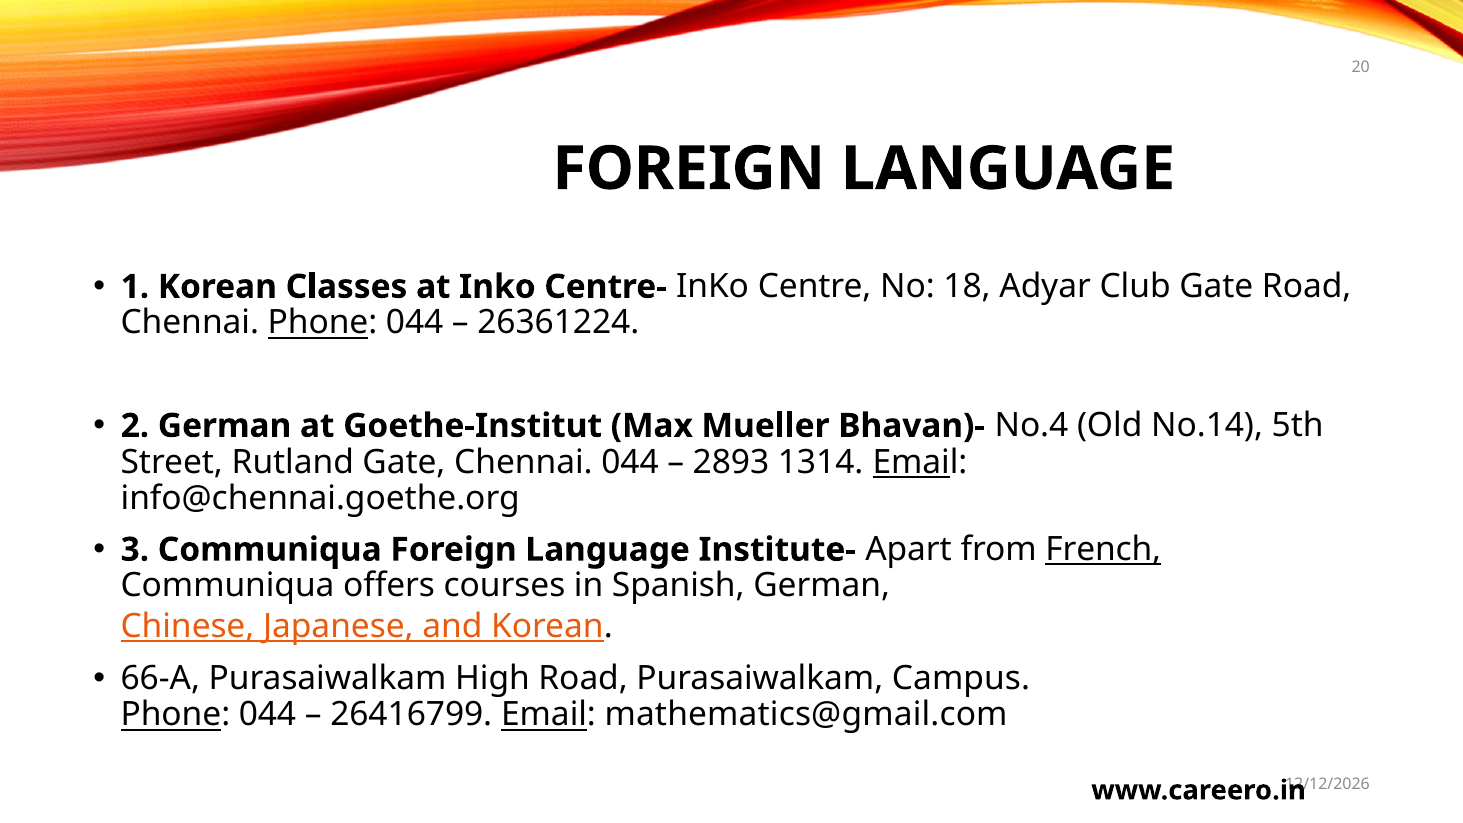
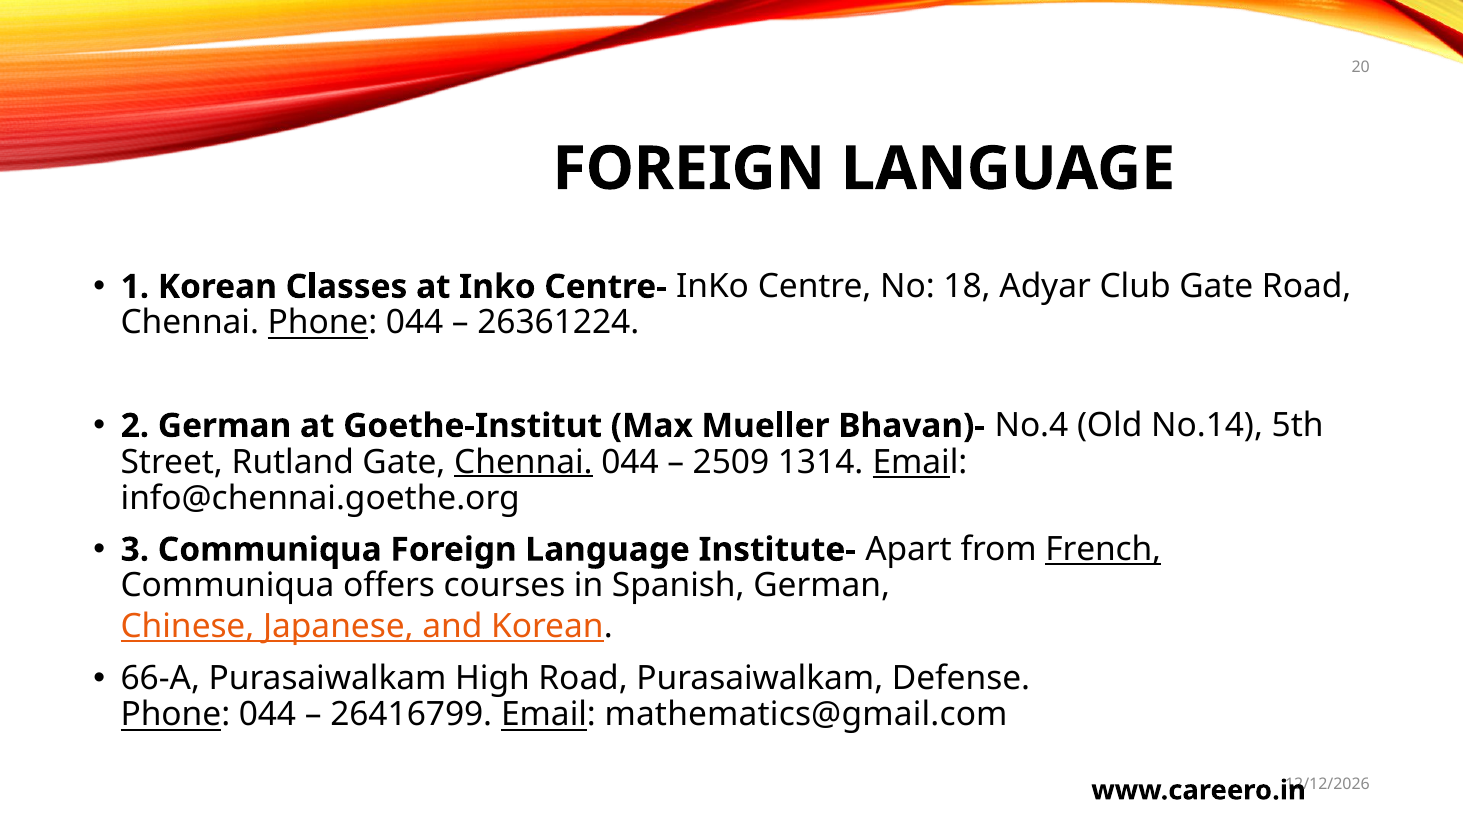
Chennai underline: none -> present (523, 462)
2893: 2893 -> 2509 (731, 462)
Campus: Campus -> Defense (961, 678)
